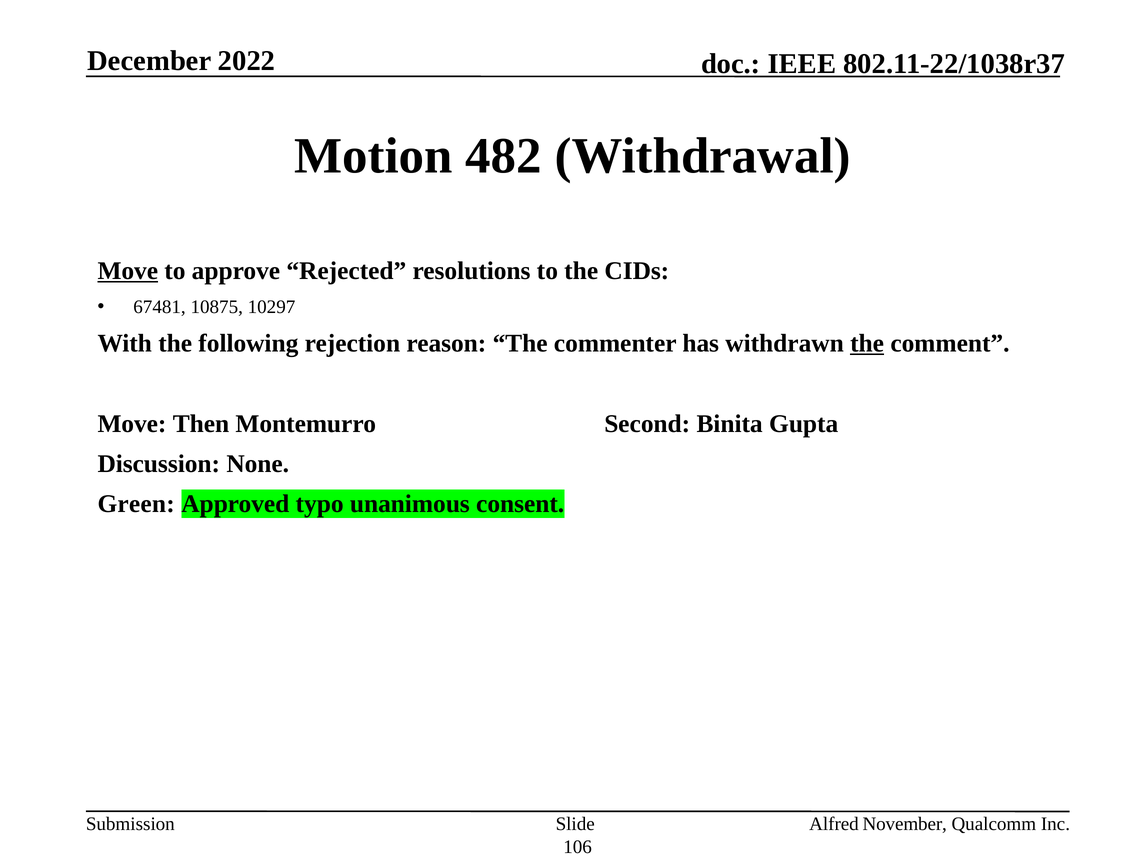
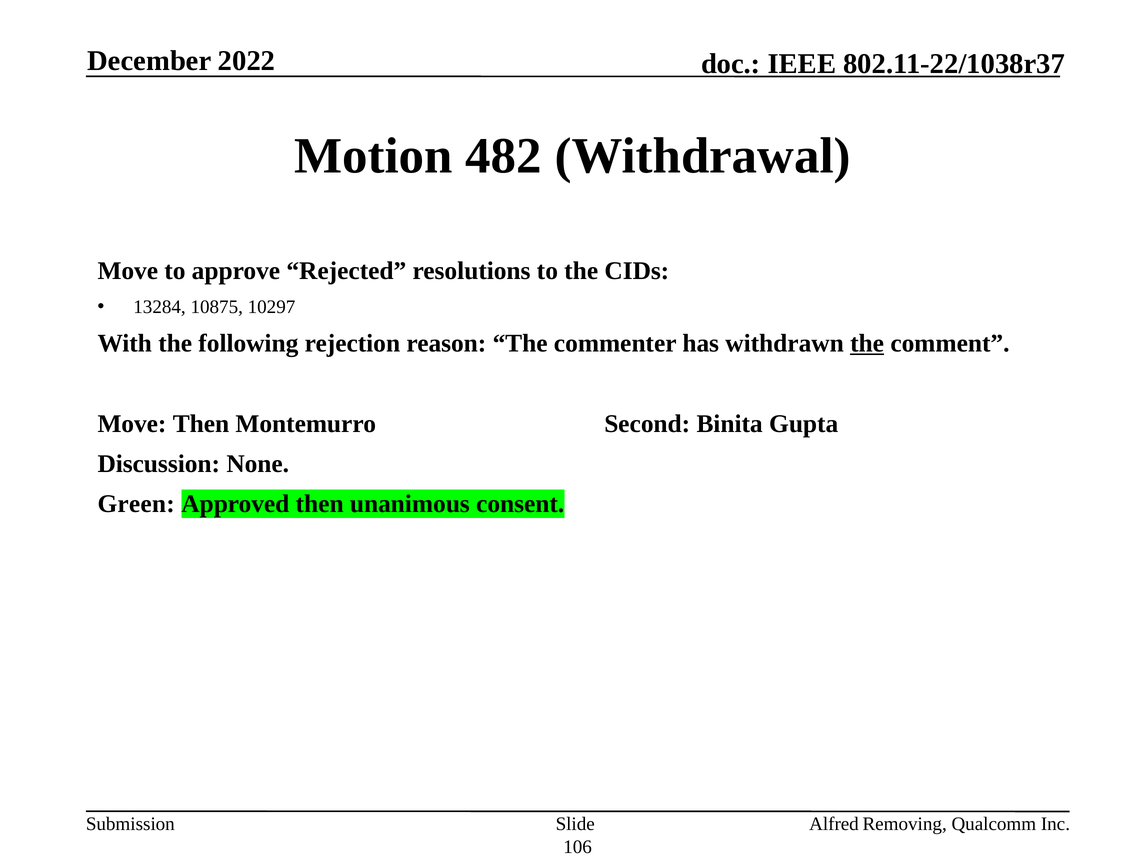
Move underline: present -> none (128, 271)
67481: 67481 -> 13284 (160, 307)
Approved typo: typo -> then (320, 504)
November: November -> Removing (905, 824)
